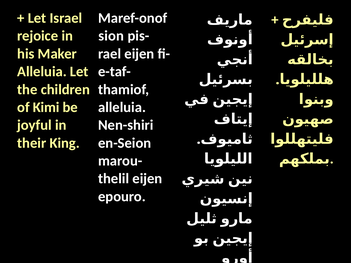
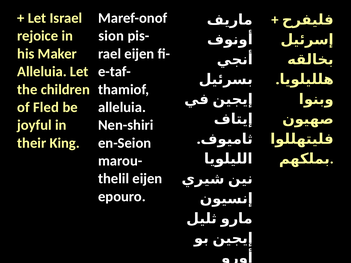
Kimi: Kimi -> Fled (46, 107)
